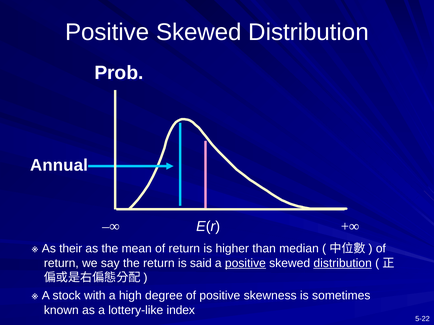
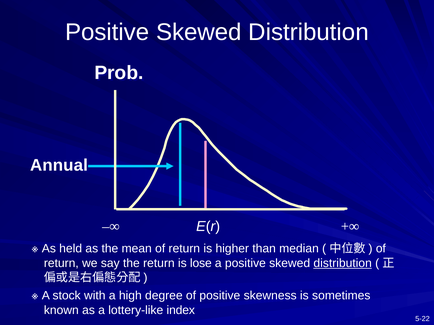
their: their -> held (71, 249)
said: said -> lose (201, 263)
positive underline: present -> none (245, 263)
